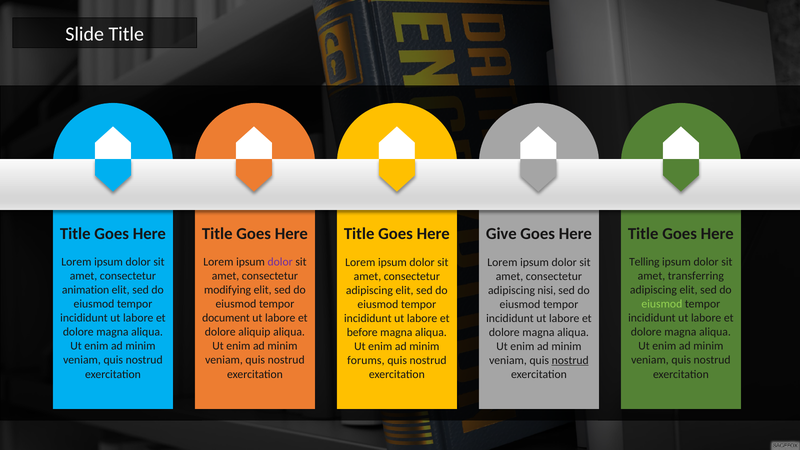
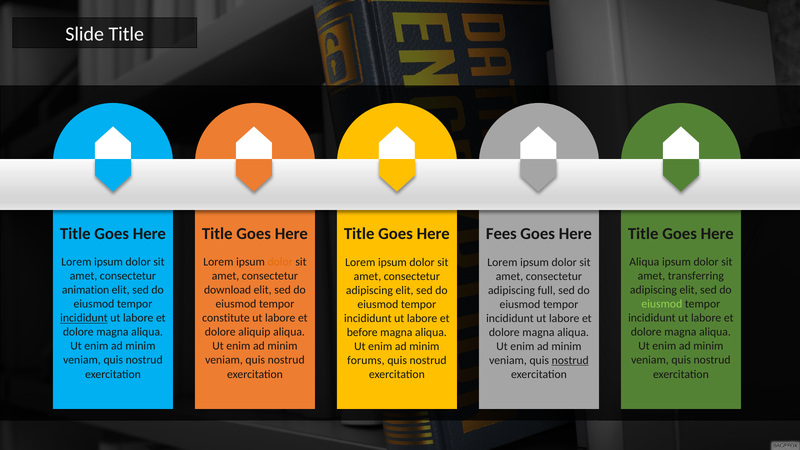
Give: Give -> Fees (501, 234)
dolor colour: purple -> orange (280, 262)
Telling: Telling -> Aliqua (644, 262)
modifying: modifying -> download (228, 290)
nisi: nisi -> full (547, 290)
incididunt underline: none -> present (84, 318)
document: document -> constitute (226, 318)
